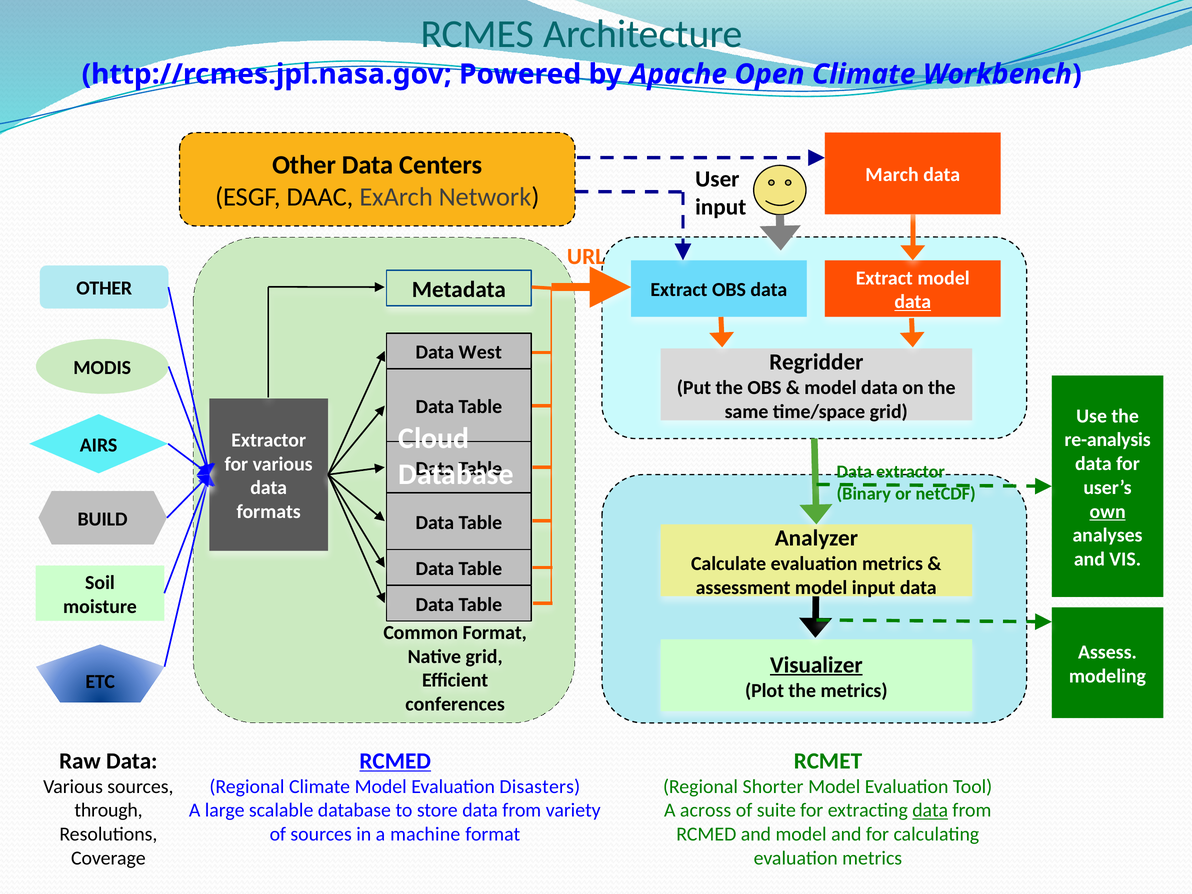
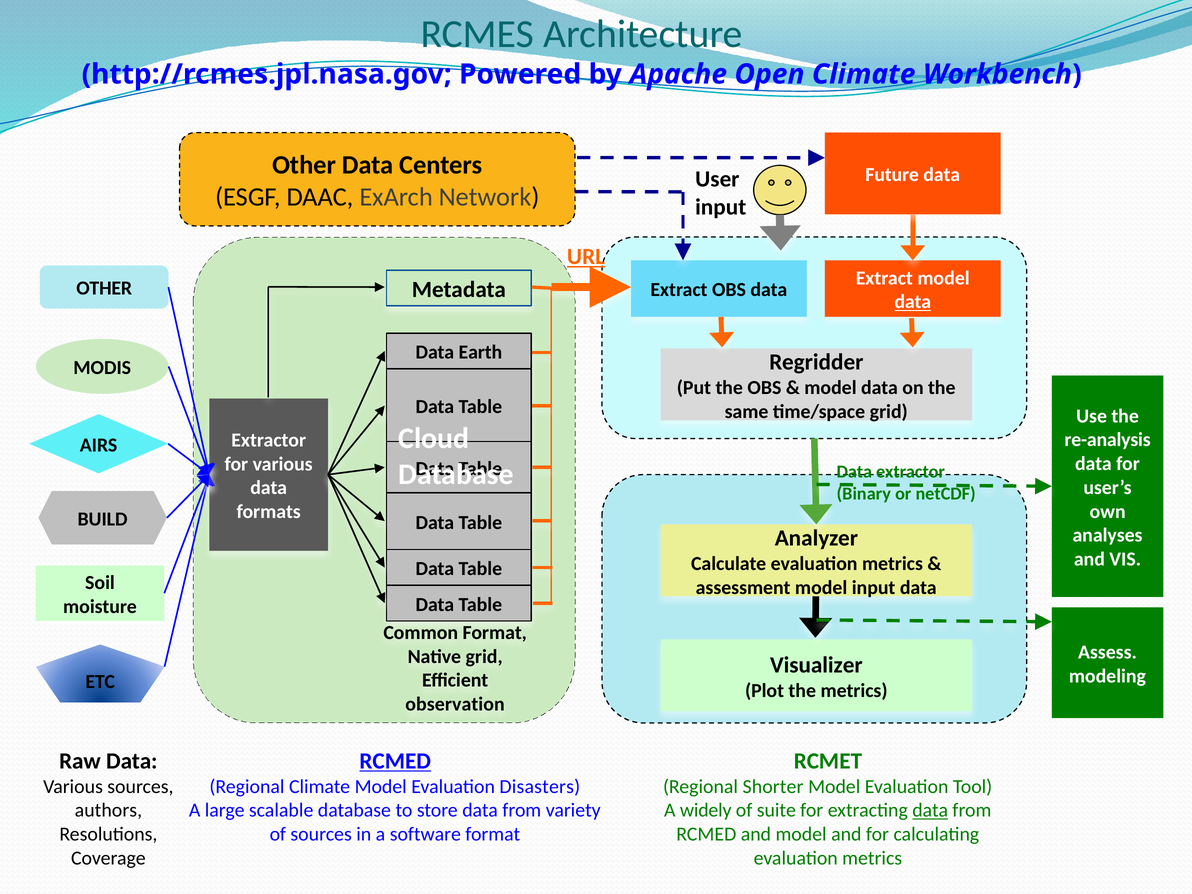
March: March -> Future (892, 175)
URL underline: none -> present (586, 257)
West: West -> Earth (480, 352)
own underline: present -> none (1108, 511)
Visualizer underline: present -> none (816, 665)
conferences: conferences -> observation (455, 704)
through: through -> authors (108, 810)
across: across -> widely (706, 810)
machine: machine -> software (425, 834)
